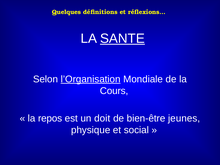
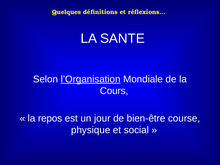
SANTE underline: present -> none (122, 39)
doit: doit -> jour (102, 118)
jeunes: jeunes -> course (184, 118)
